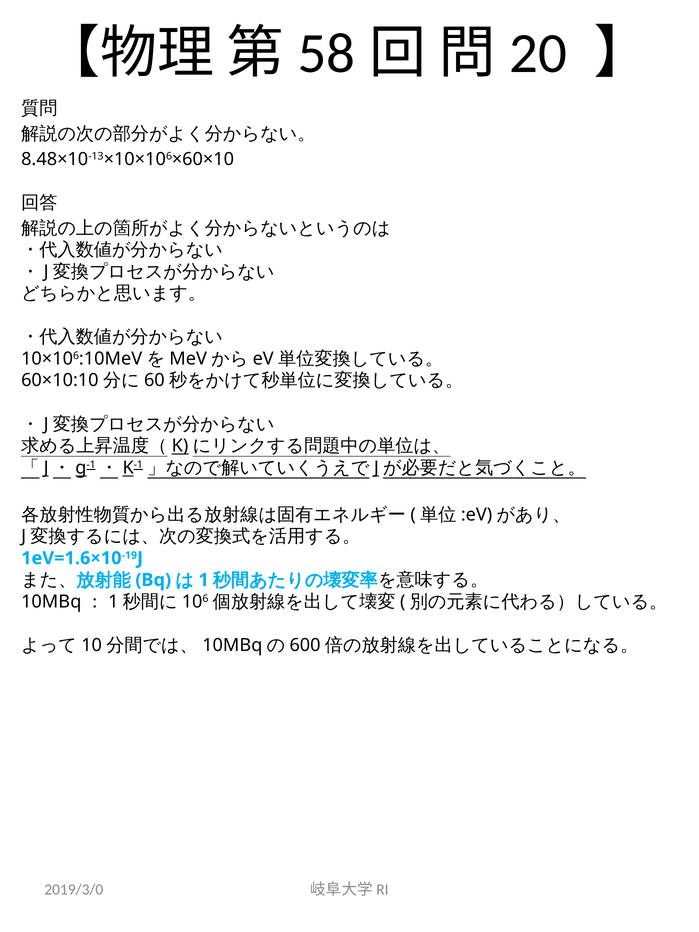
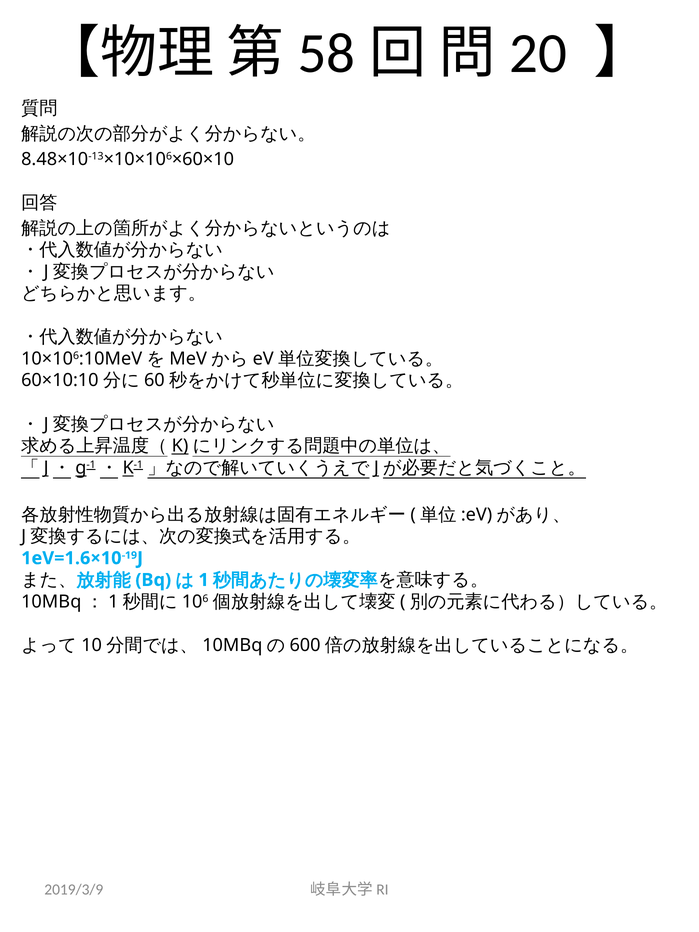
2019/3/0: 2019/3/0 -> 2019/3/9 (74, 890)
